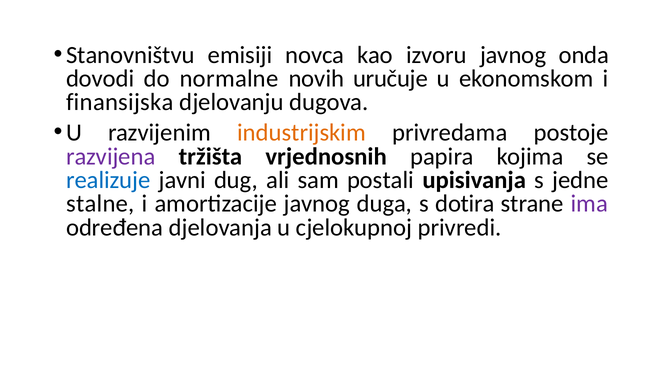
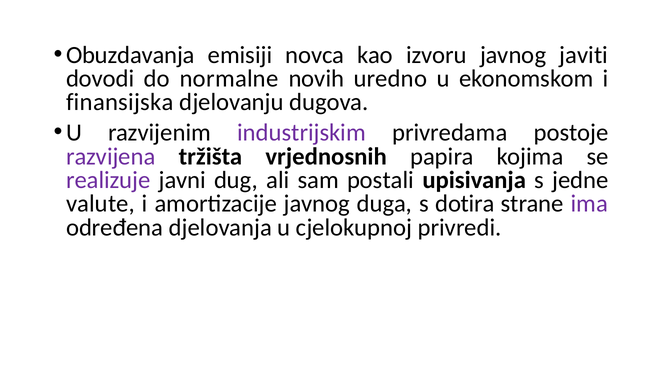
Stanovništvu: Stanovništvu -> Obuzdavanja (130, 55)
onda: onda -> javiti (584, 55)
uručuje: uručuje -> uredno (390, 79)
industrijskim colour: orange -> purple (301, 133)
realizuje colour: blue -> purple (108, 181)
stalne: stalne -> valute (100, 204)
